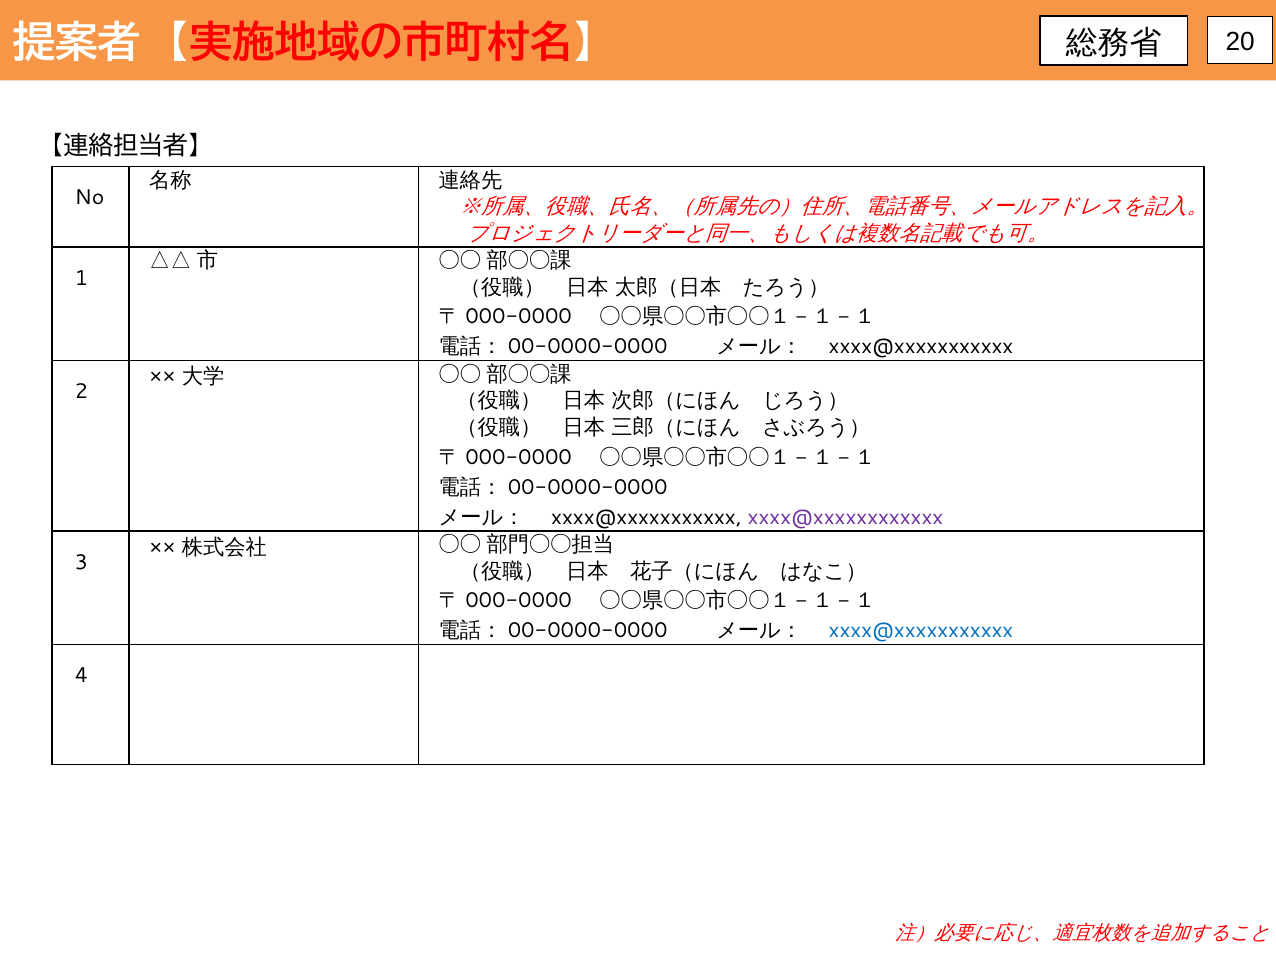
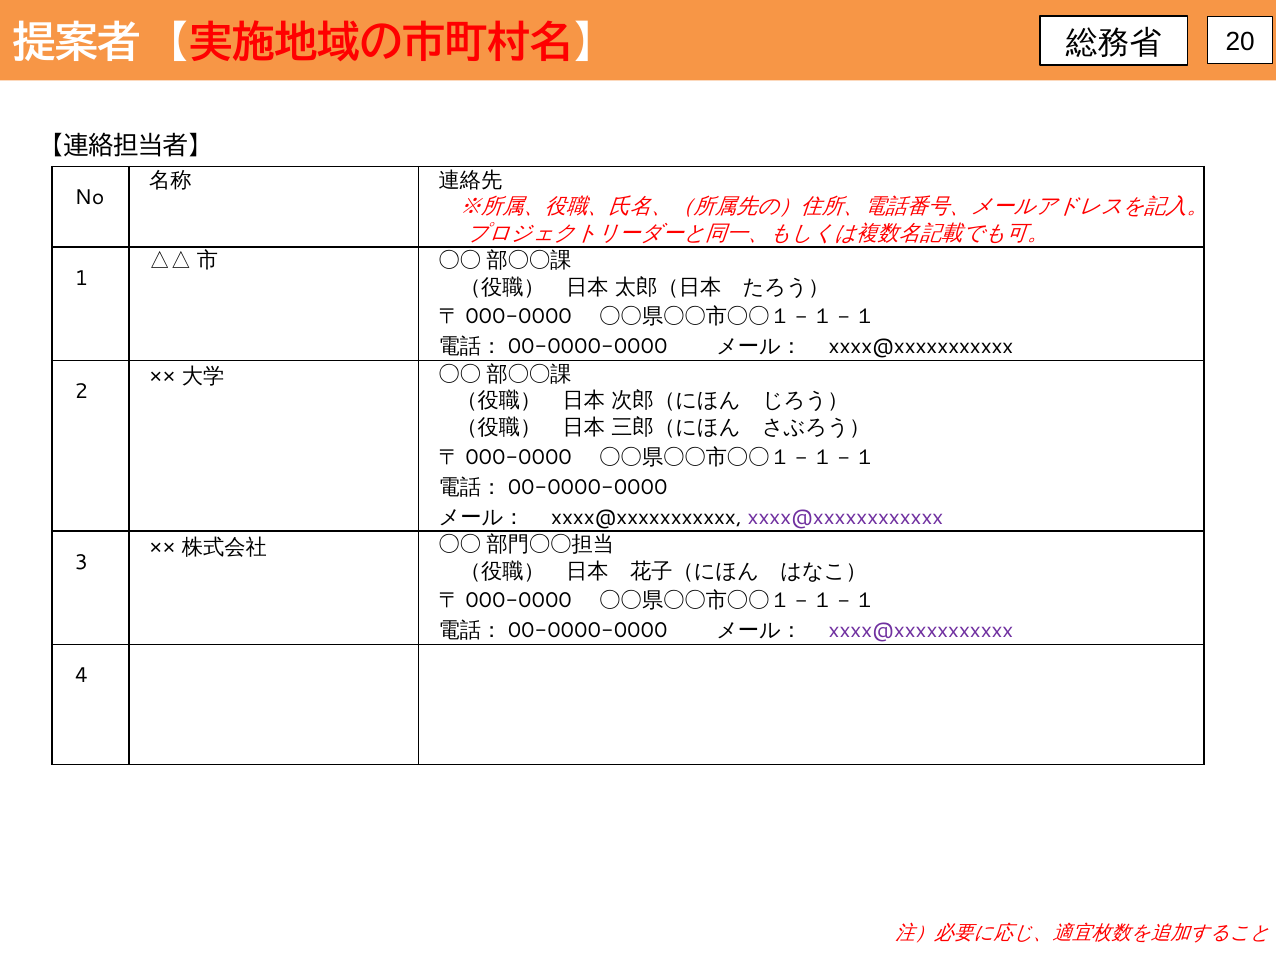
xxxx@xxxxxxxxxxx colour: blue -> purple (921, 631)
